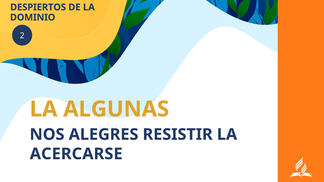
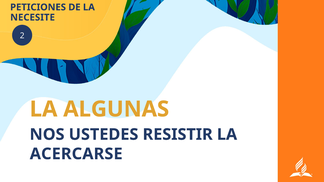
DESPIERTOS: DESPIERTOS -> PETICIONES (38, 7)
DOMINIO: DOMINIO -> NECESITE (33, 17)
ALEGRES: ALEGRES -> USTEDES (104, 135)
